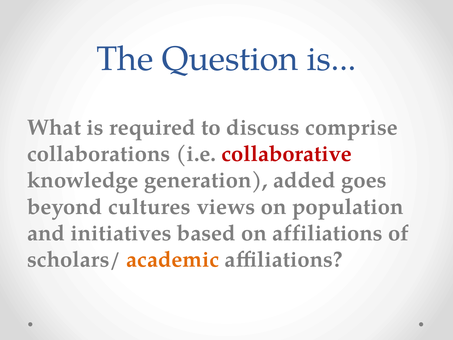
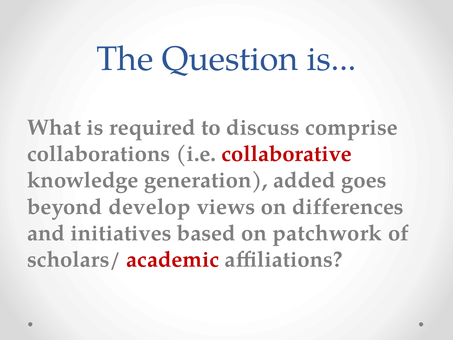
cultures: cultures -> develop (149, 207)
population: population -> differences (348, 207)
on affiliations: affiliations -> patchwork (327, 233)
academic colour: orange -> red (173, 259)
